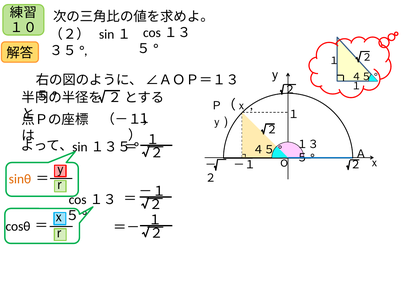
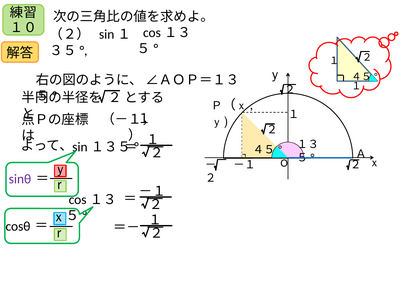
sinθ colour: orange -> purple (20, 179)
